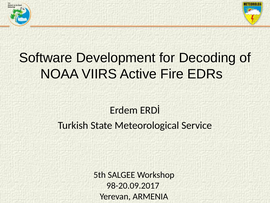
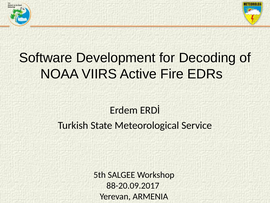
98-20.09.2017: 98-20.09.2017 -> 88-20.09.2017 (133, 185)
